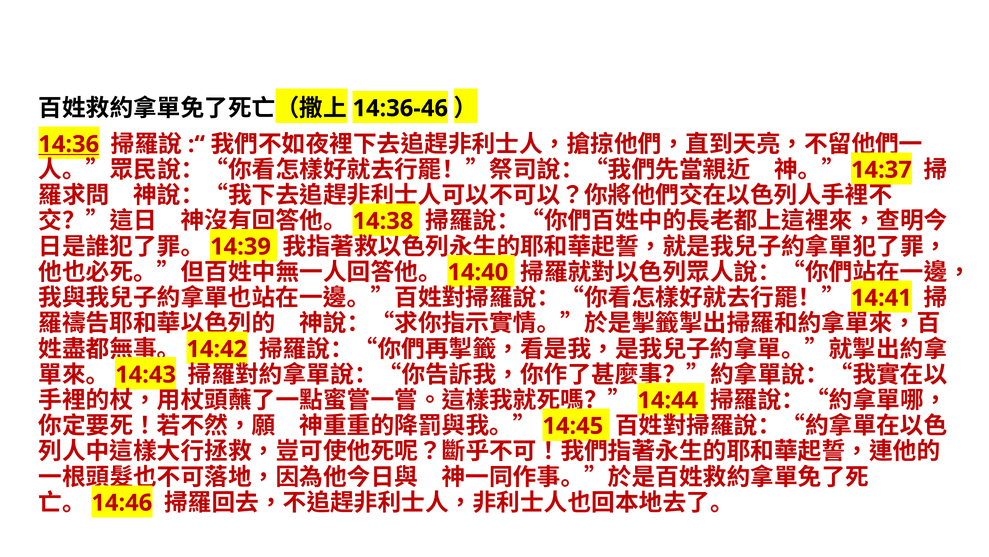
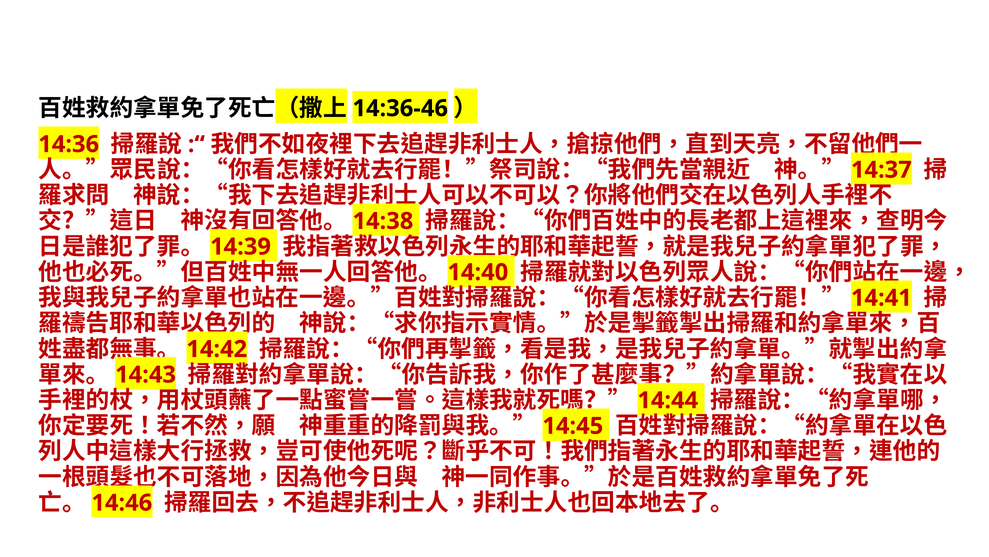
14:36 underline: present -> none (69, 144)
